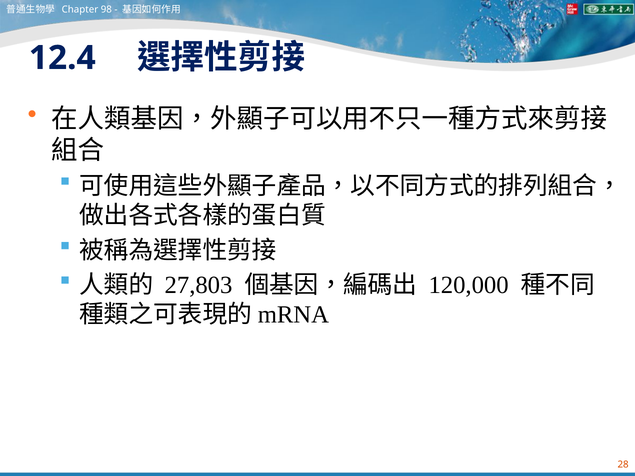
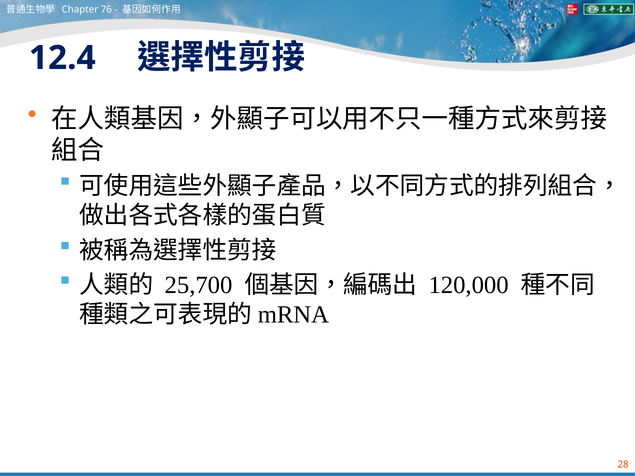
98: 98 -> 76 (106, 10)
27,803: 27,803 -> 25,700 (199, 285)
